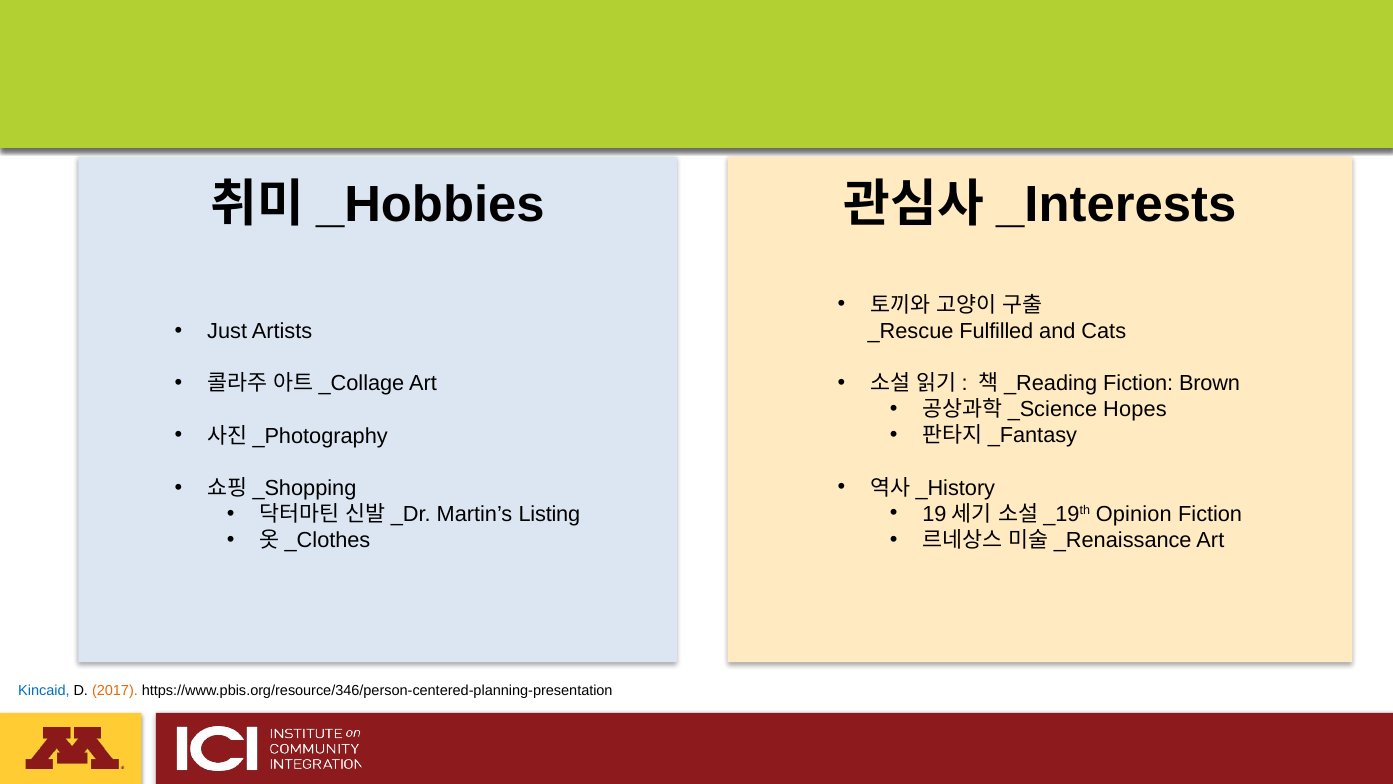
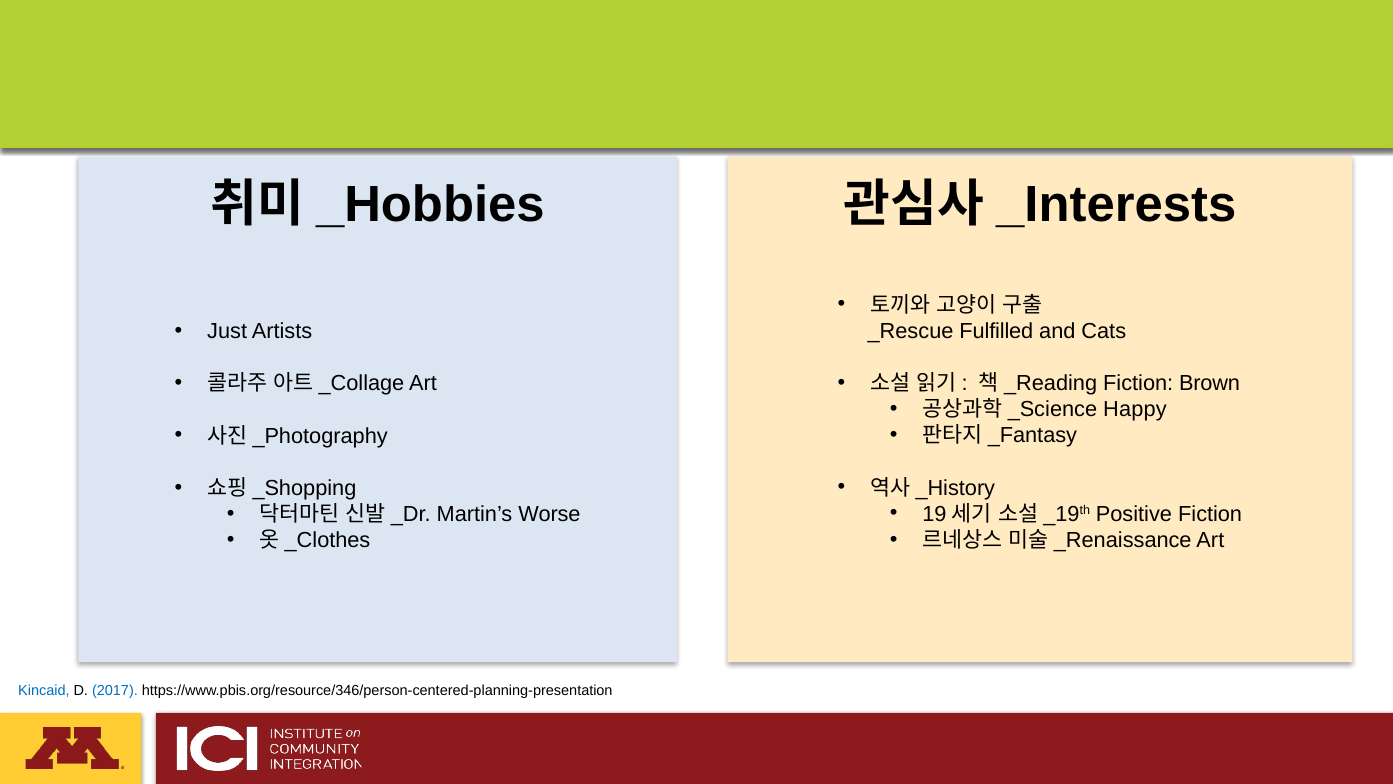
Hopes: Hopes -> Happy (1135, 409)
Opinion: Opinion -> Positive (1134, 514)
Listing: Listing -> Worse (549, 514)
2017 colour: orange -> blue (115, 690)
